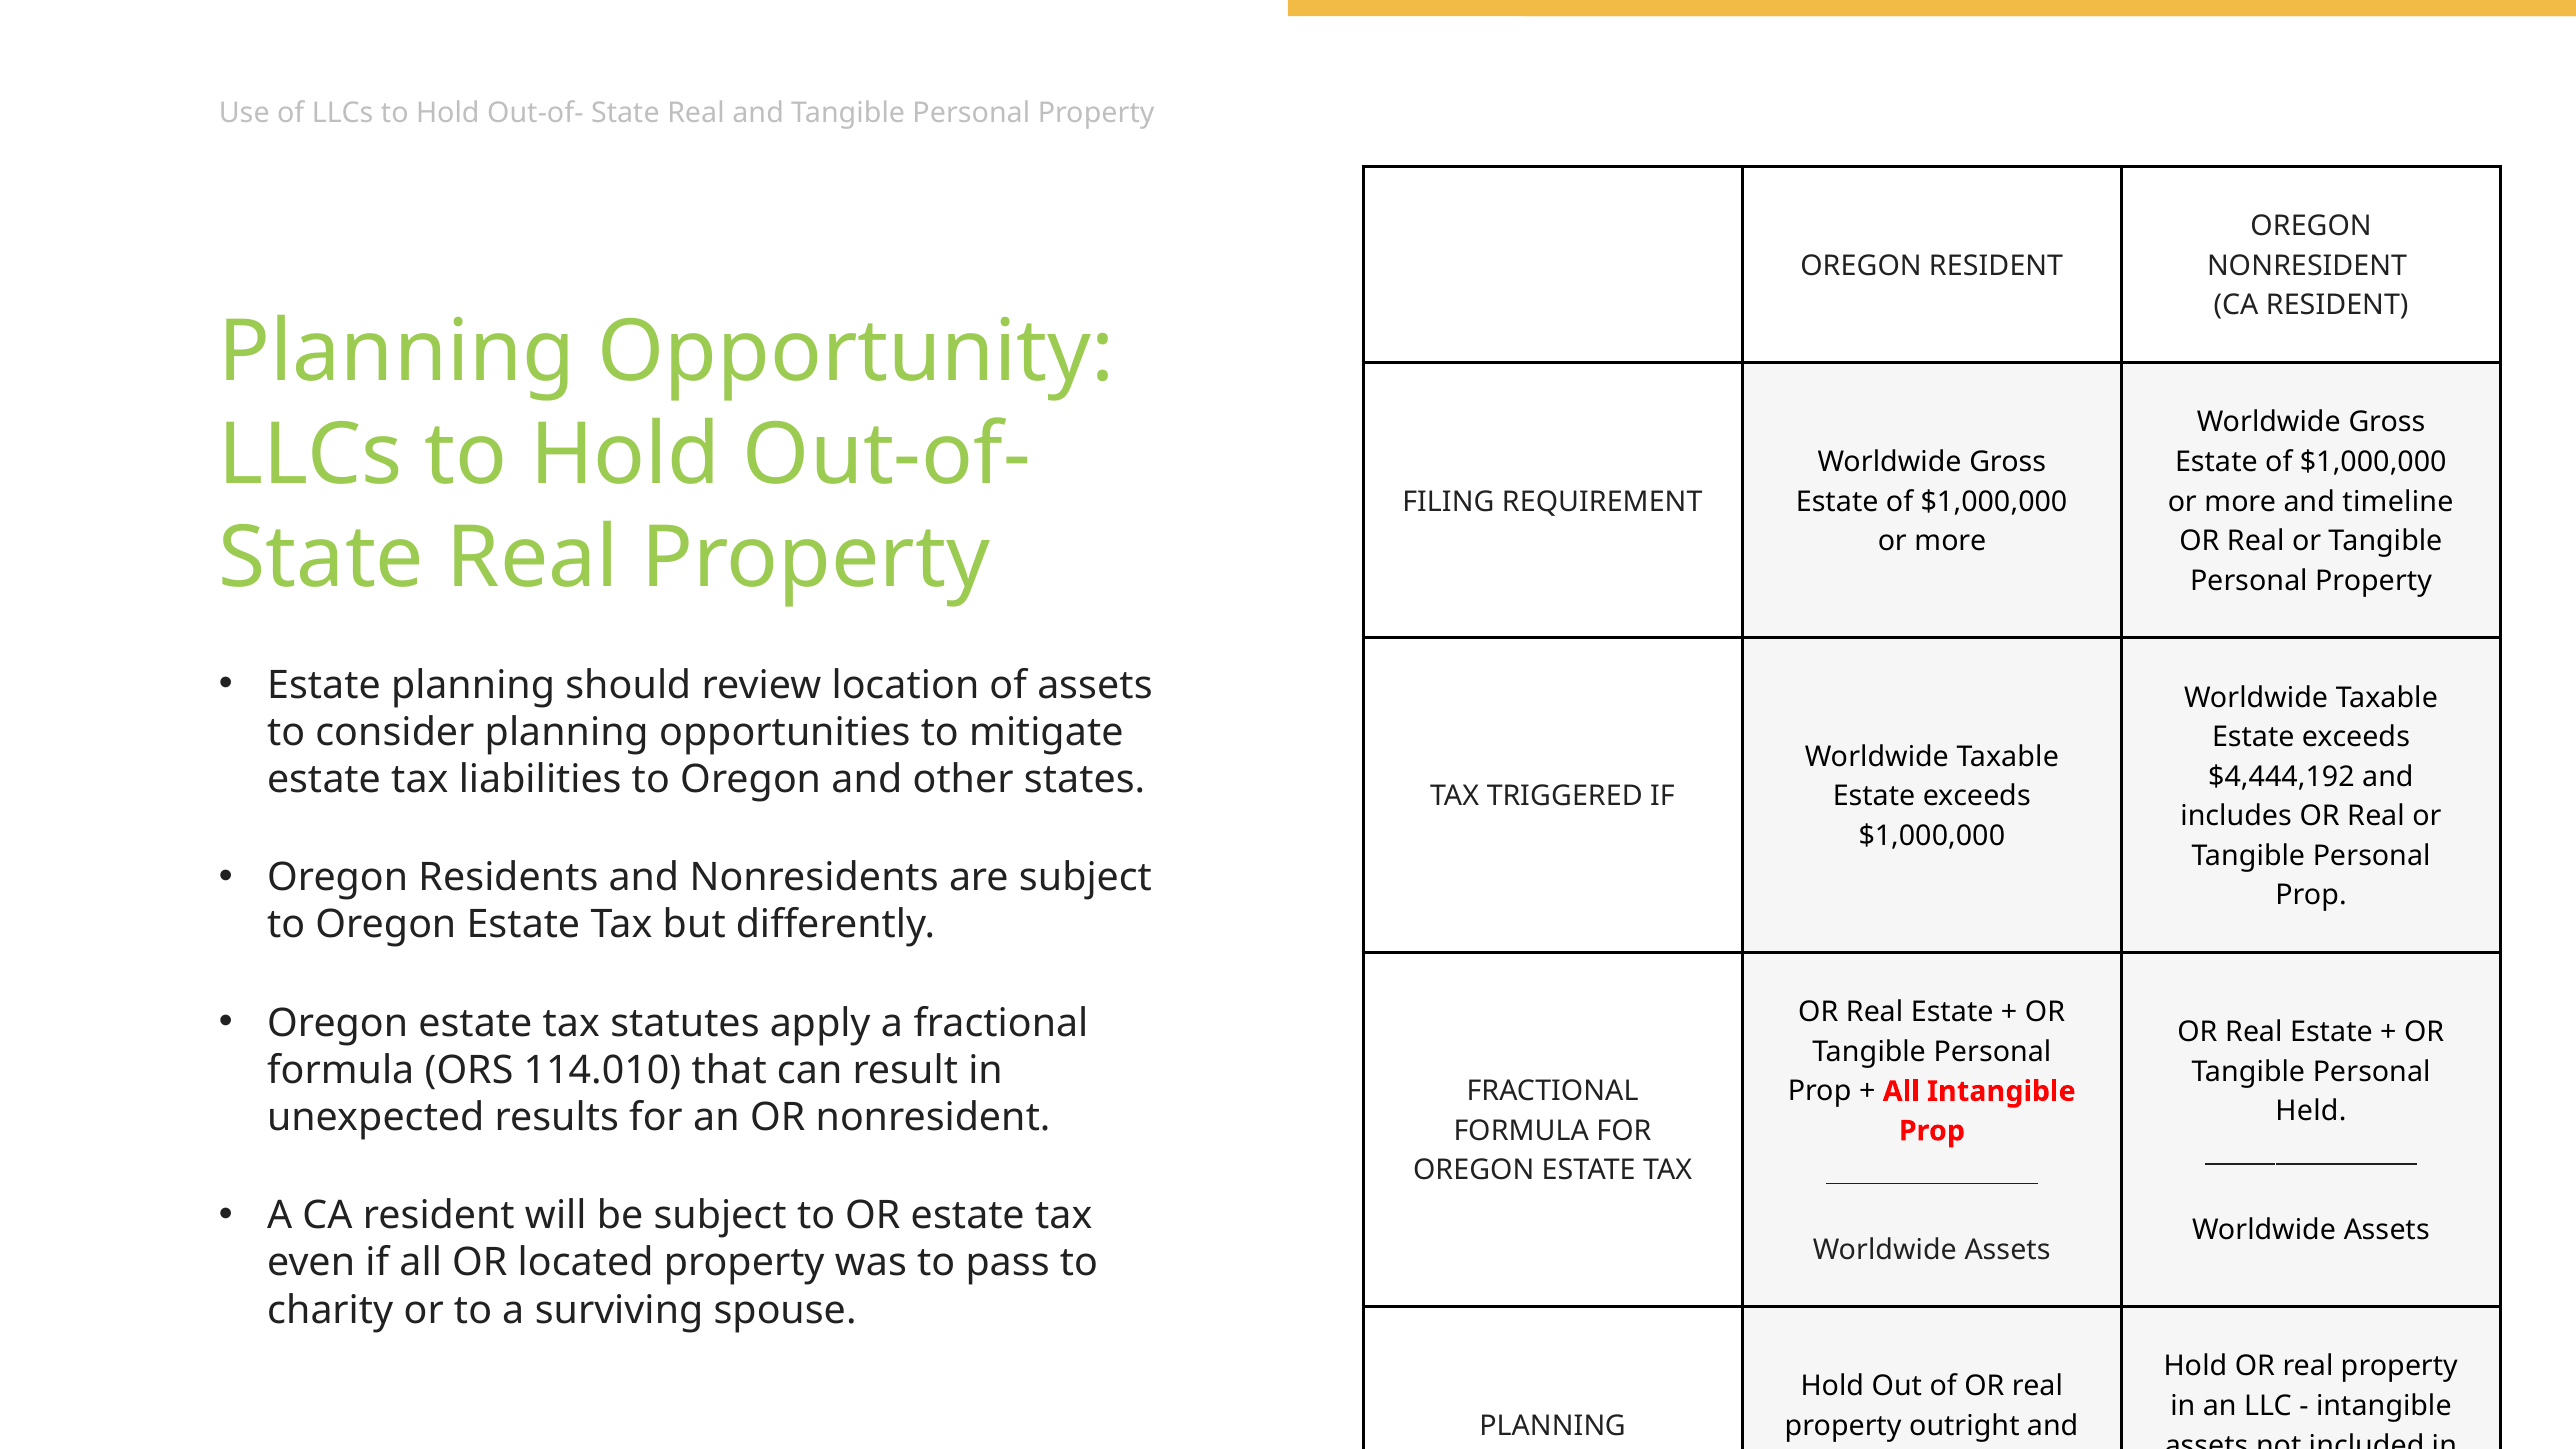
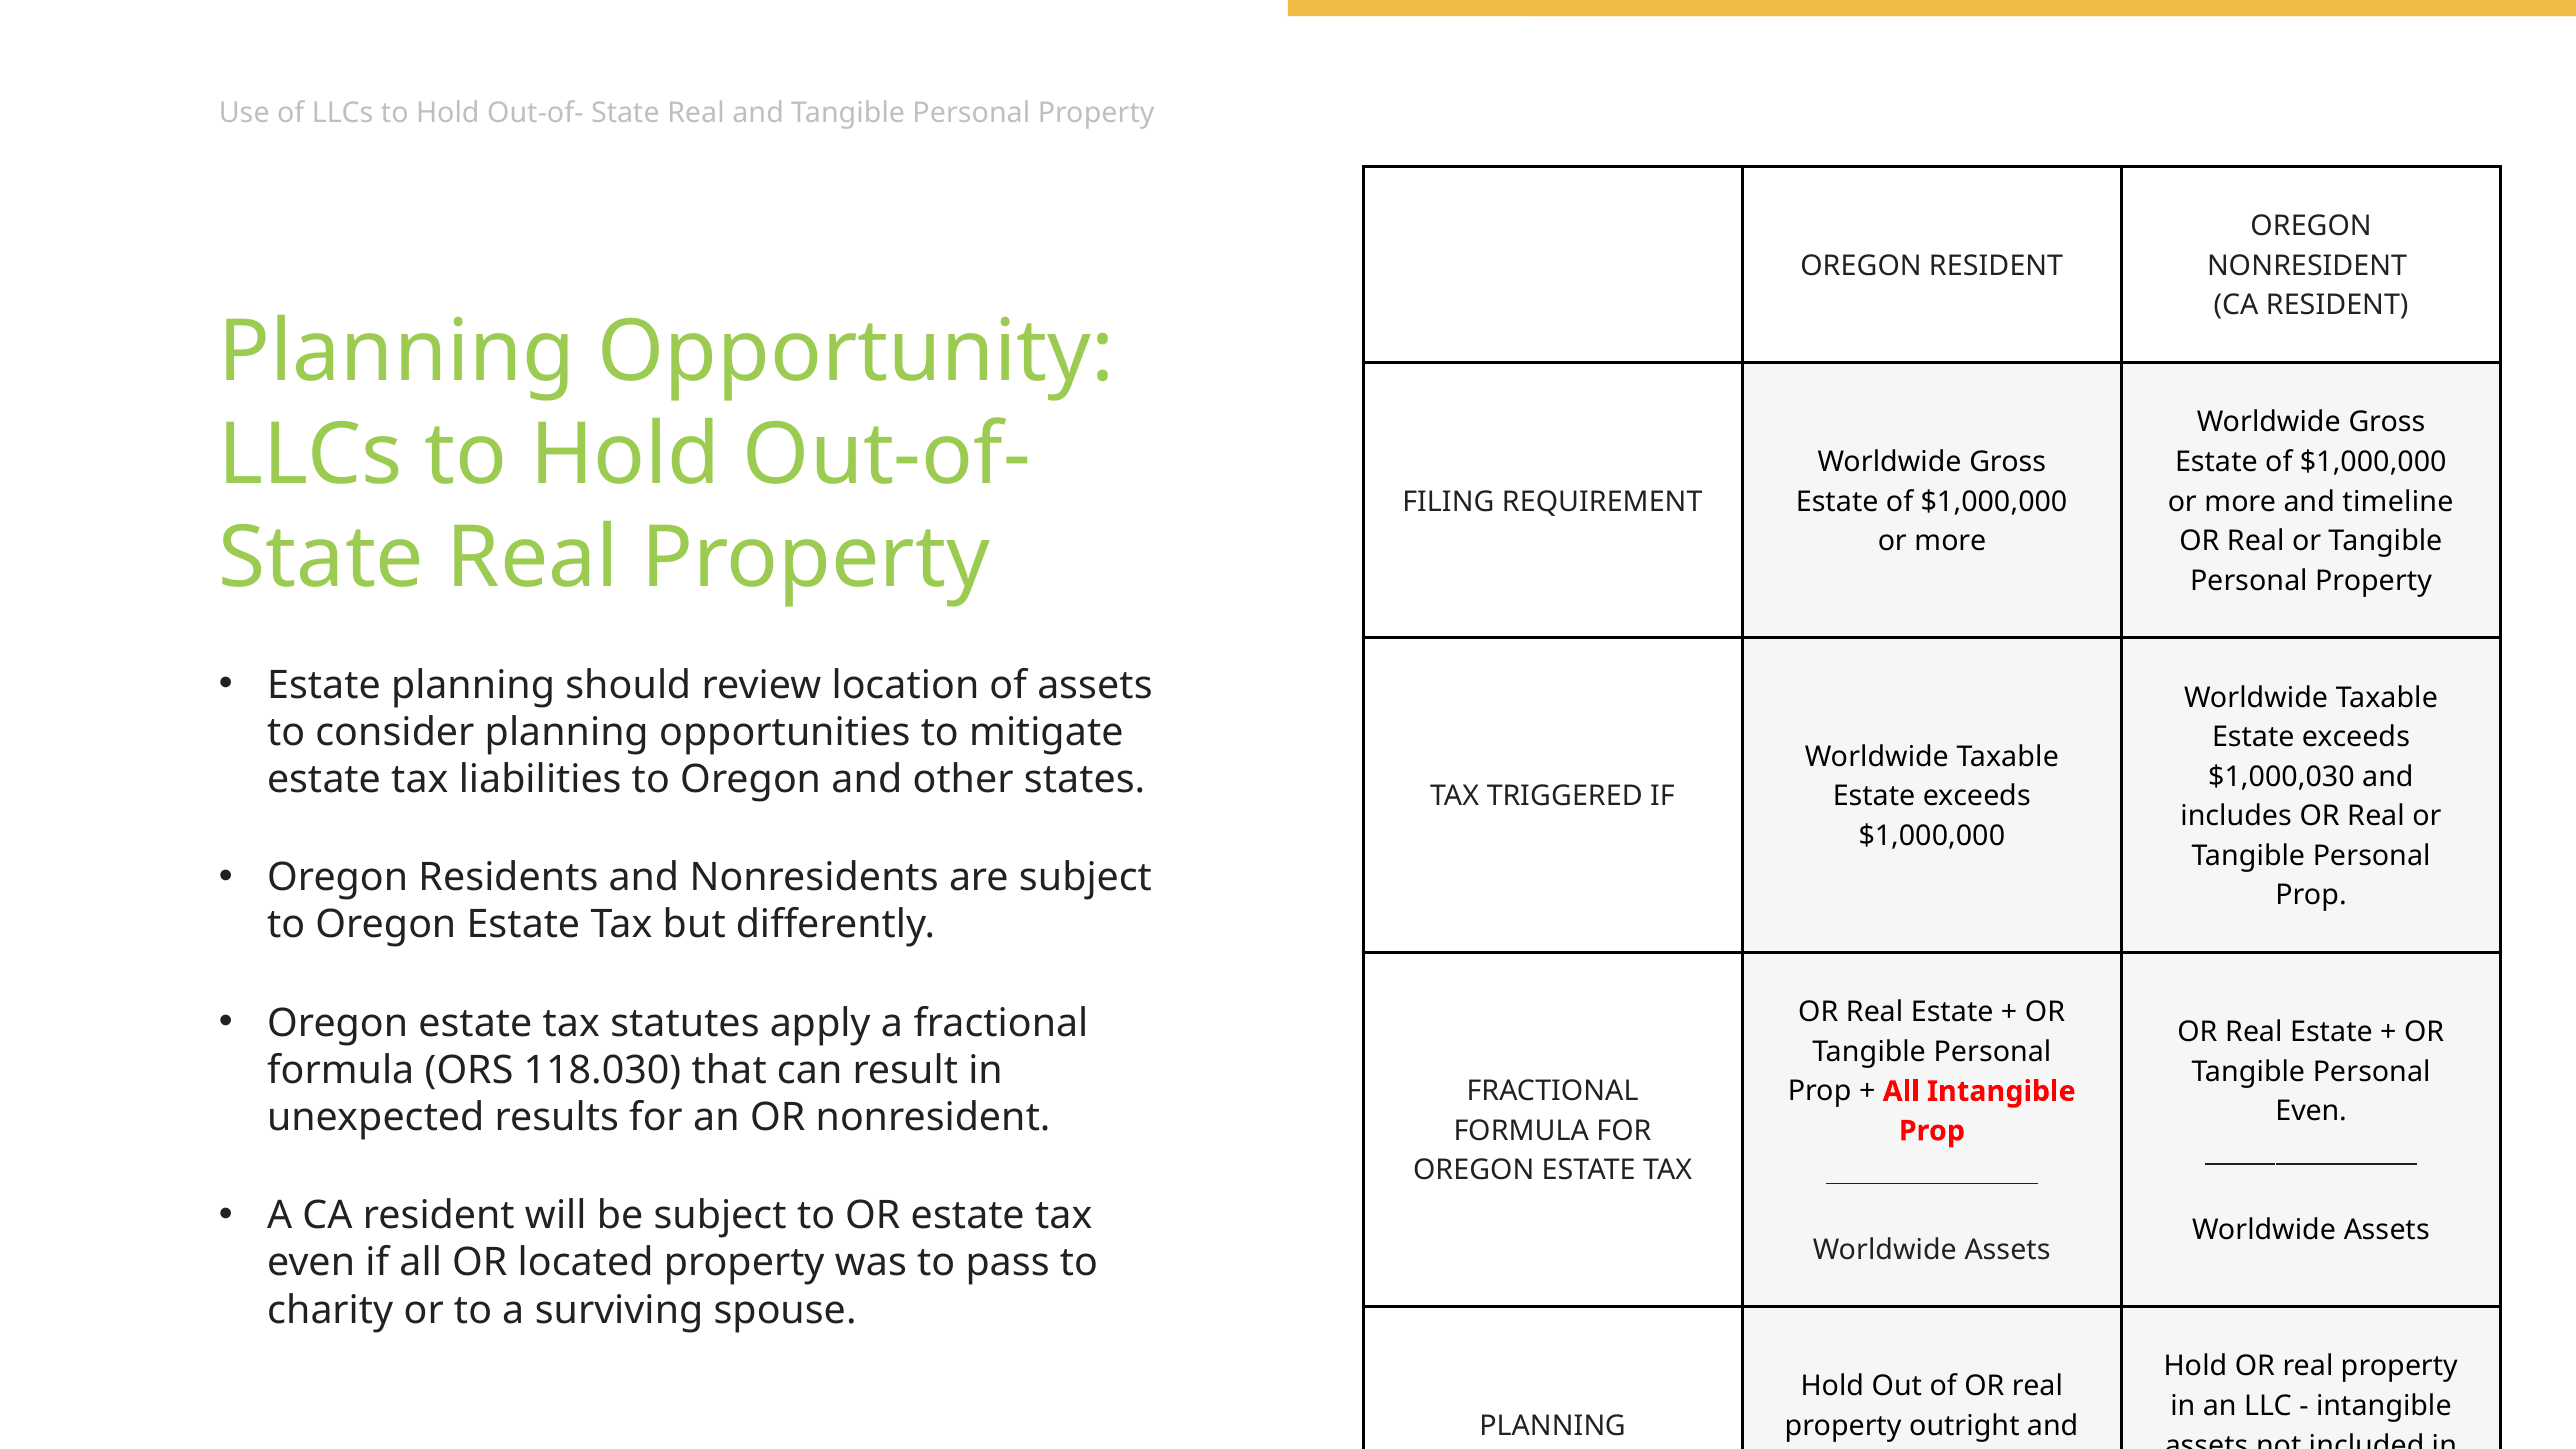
$4,444,192: $4,444,192 -> $1,000,030 (2281, 777)
114.010: 114.010 -> 118.030 (602, 1070)
Held: Held -> Even (2311, 1111)
